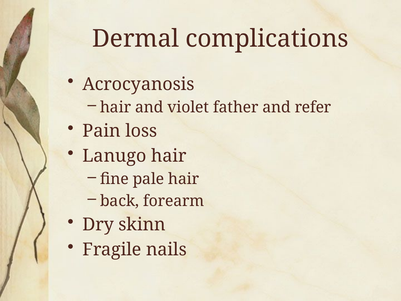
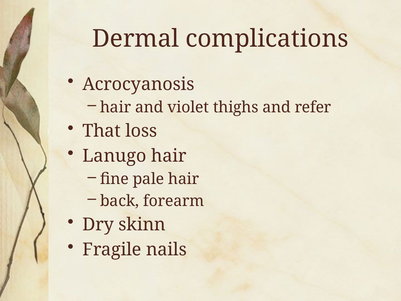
father: father -> thighs (236, 107)
Pain: Pain -> That (102, 131)
